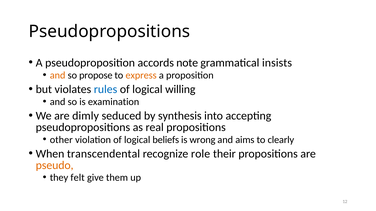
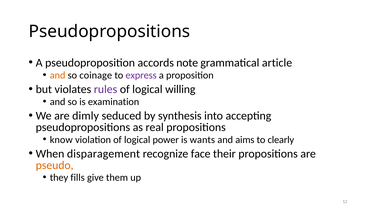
insists: insists -> article (277, 63)
propose: propose -> coinage (96, 75)
express colour: orange -> purple (141, 75)
rules colour: blue -> purple (106, 90)
other: other -> know (61, 140)
beliefs: beliefs -> power (166, 140)
wrong: wrong -> wants (202, 140)
transcendental: transcendental -> disparagement (103, 154)
role: role -> face (201, 154)
felt: felt -> fills (78, 178)
